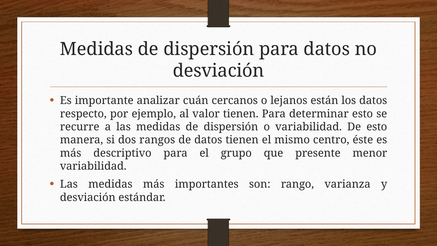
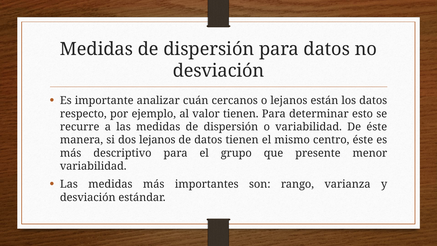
De esto: esto -> éste (377, 127)
dos rangos: rangos -> lejanos (157, 140)
